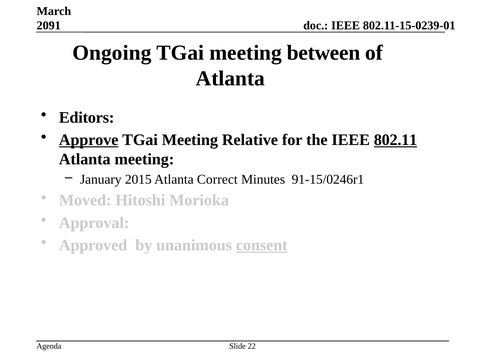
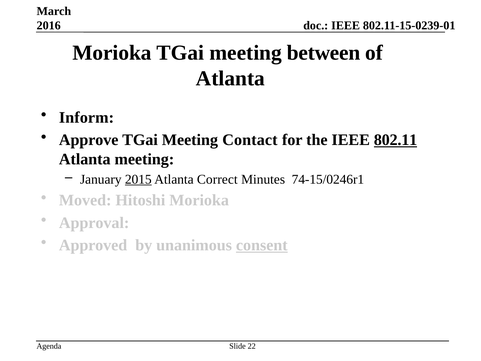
2091: 2091 -> 2016 (49, 26)
Ongoing: Ongoing -> Morioka (112, 53)
Editors: Editors -> Inform (87, 117)
Approve underline: present -> none (89, 140)
Relative: Relative -> Contact (250, 140)
2015 underline: none -> present (138, 179)
91-15/0246r1: 91-15/0246r1 -> 74-15/0246r1 (328, 179)
